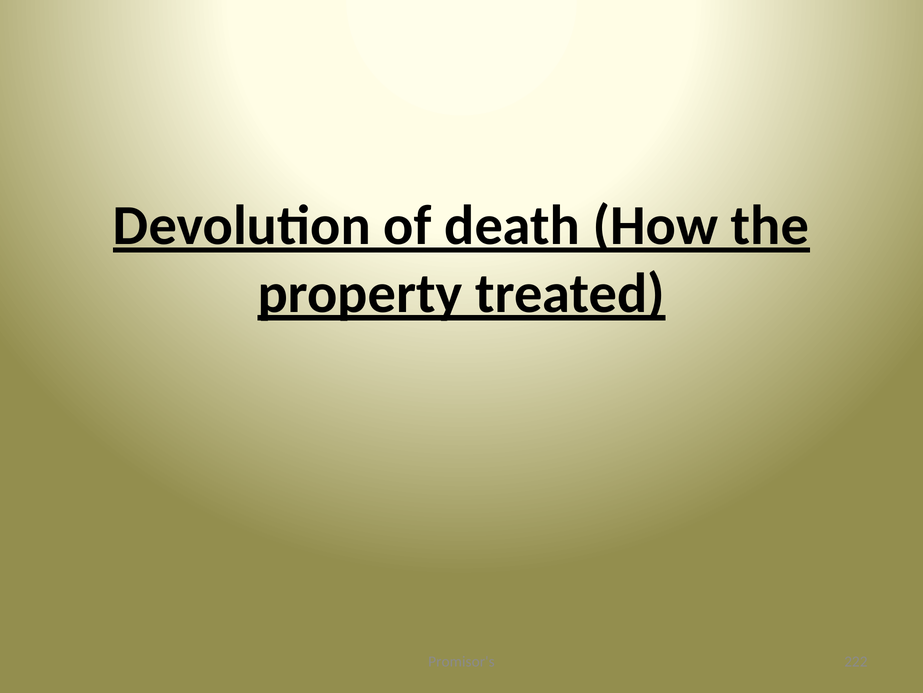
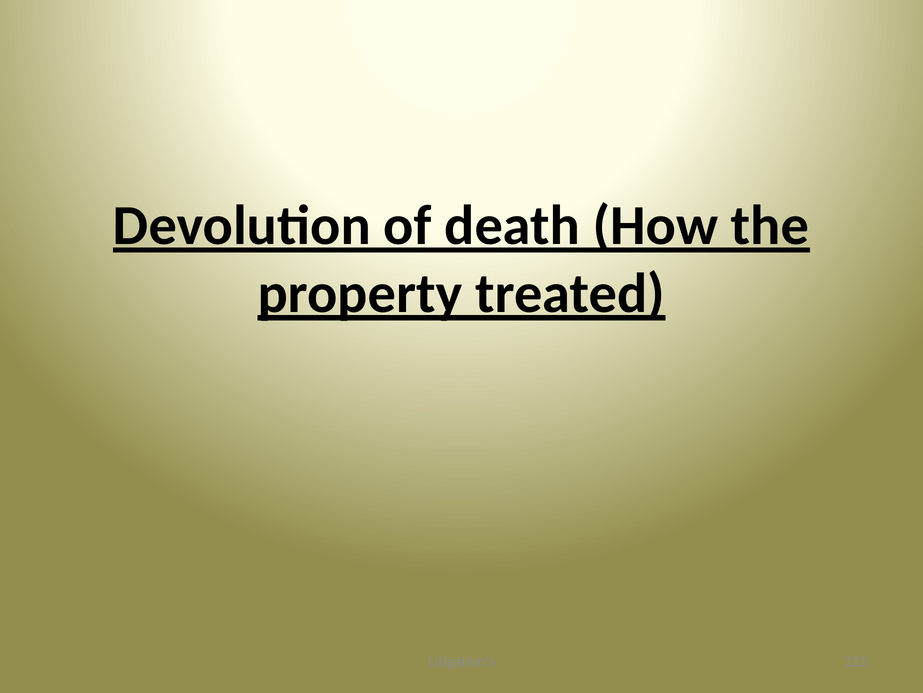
Promisor's: Promisor's -> Litigation's (461, 661)
